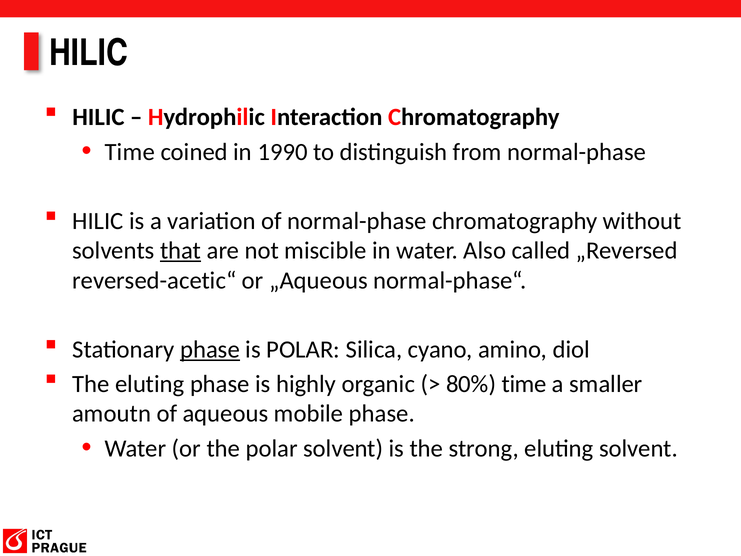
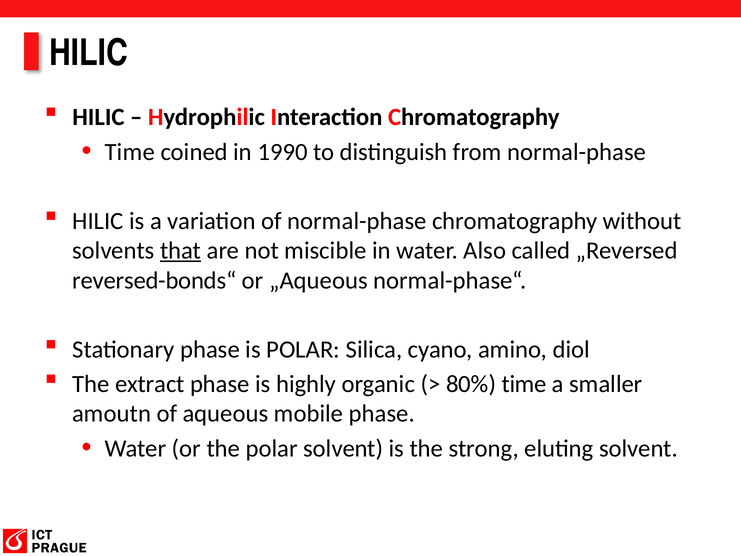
reversed-acetic“: reversed-acetic“ -> reversed-bonds“ (154, 280)
phase underline: present -> none (210, 349)
The eluting: eluting -> extract (150, 384)
